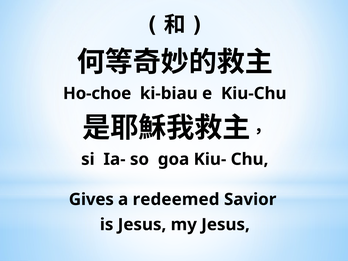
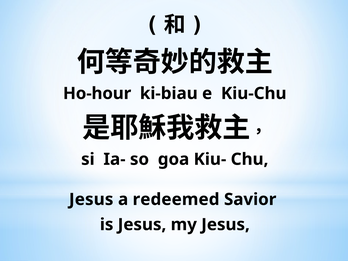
Ho-choe: Ho-choe -> Ho-hour (97, 93)
Gives: Gives -> Jesus (91, 199)
